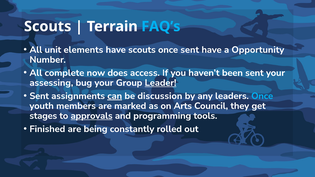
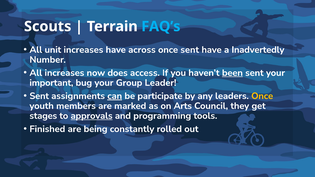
unit elements: elements -> increases (83, 50)
have scouts: scouts -> across (142, 50)
Opportunity: Opportunity -> Inadvertedly (258, 50)
All complete: complete -> increases (64, 73)
been underline: none -> present (232, 73)
assessing: assessing -> important (51, 83)
Leader underline: present -> none (161, 83)
discussion: discussion -> participate (160, 96)
Once colour: light blue -> yellow (262, 96)
